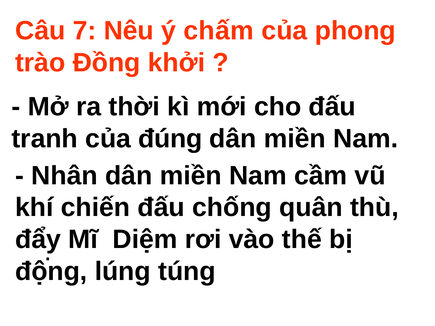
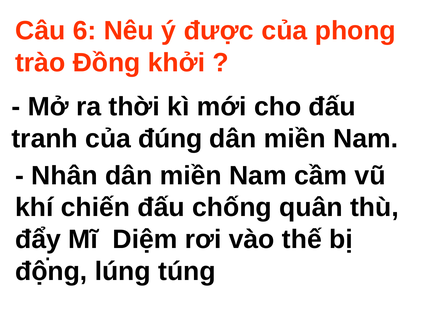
7: 7 -> 6 (85, 31)
chấm: chấm -> được (219, 31)
